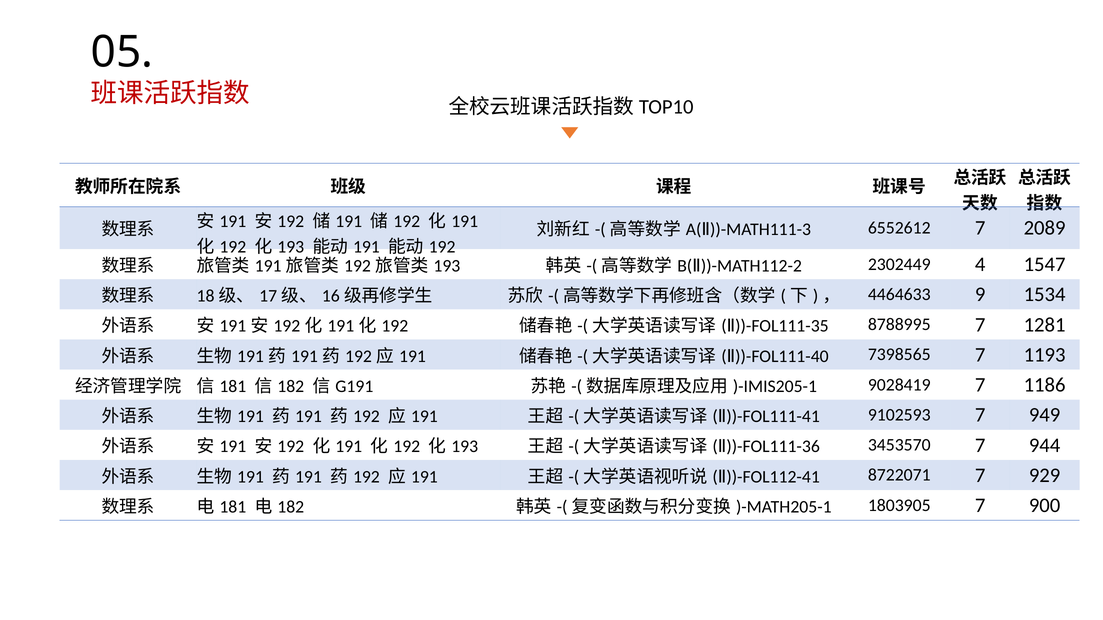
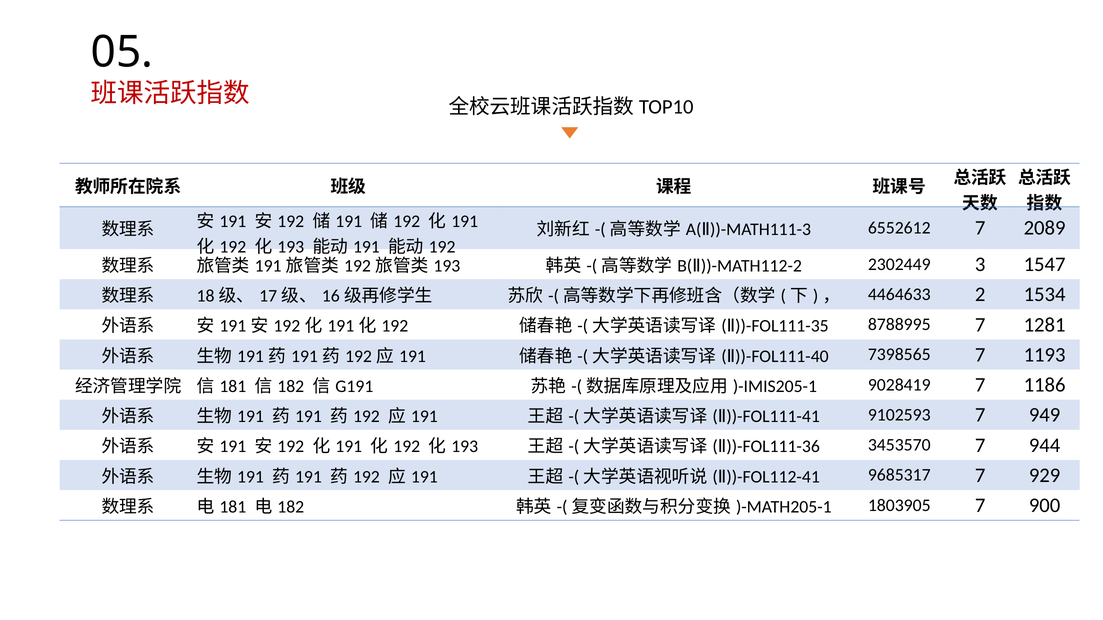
4: 4 -> 3 (980, 265)
9: 9 -> 2 (980, 295)
8722071: 8722071 -> 9685317 (899, 475)
